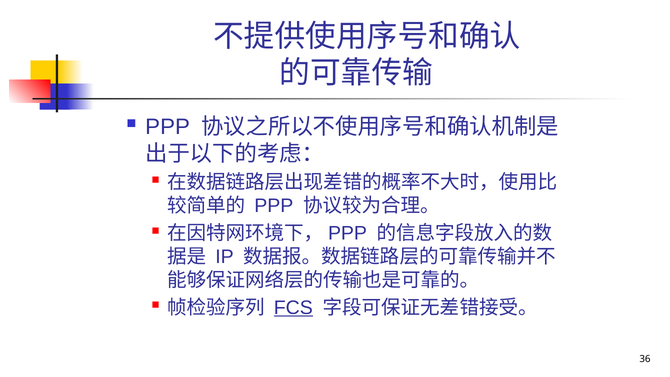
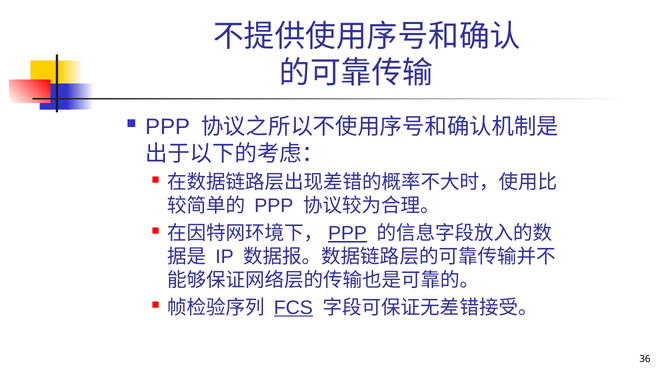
PPP underline: none -> present (348, 233)
